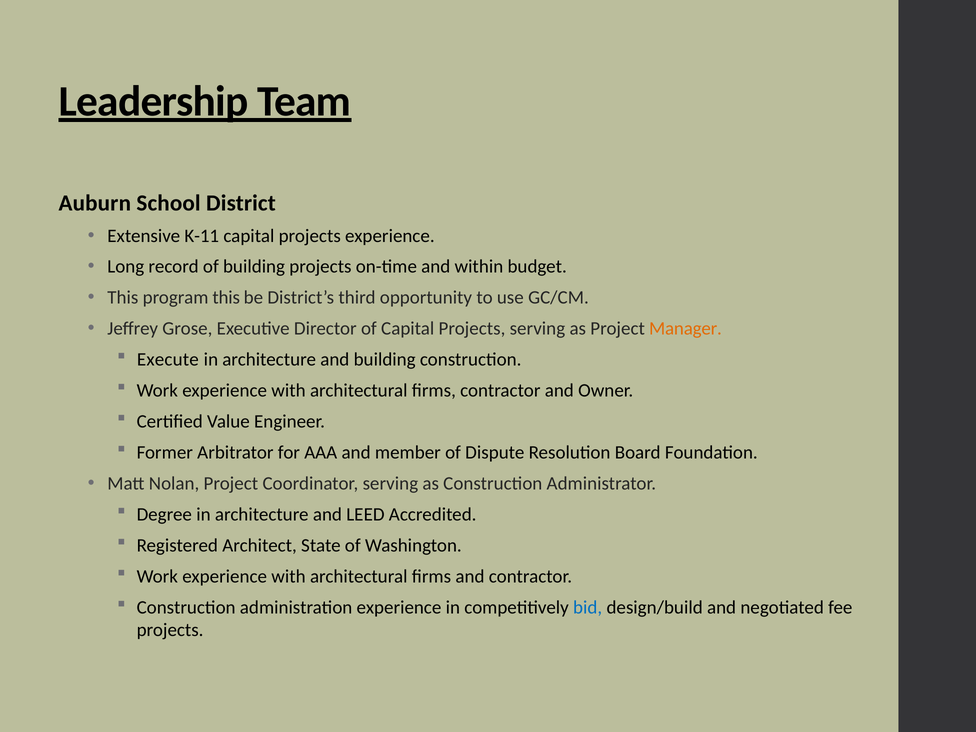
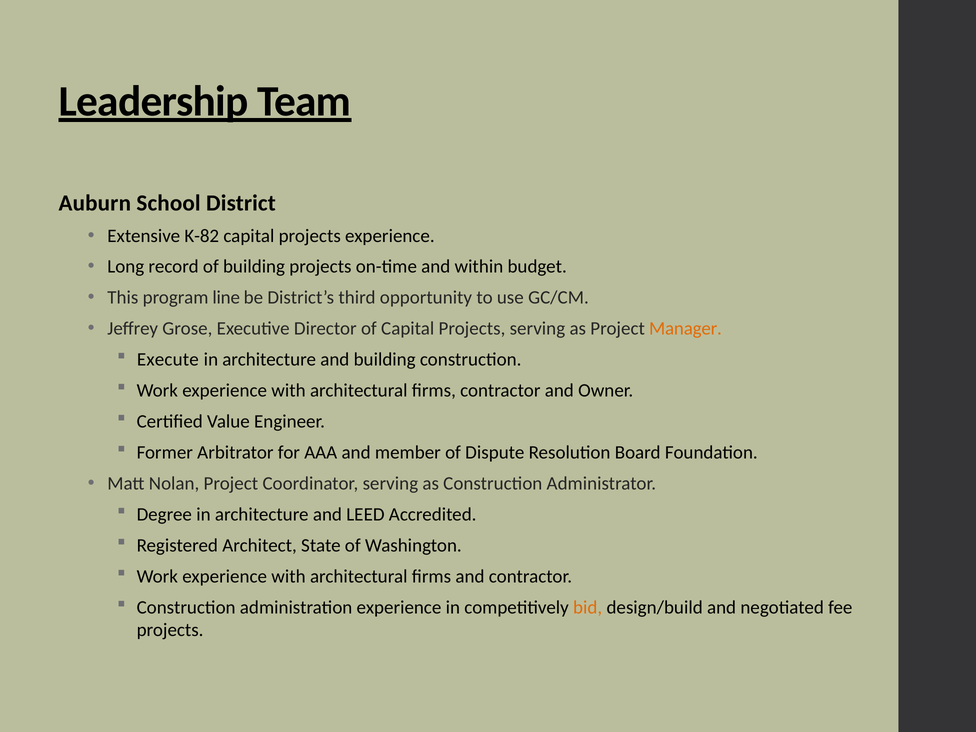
K-11: K-11 -> K-82 (202, 236)
program this: this -> line (226, 298)
bid colour: blue -> orange (588, 607)
